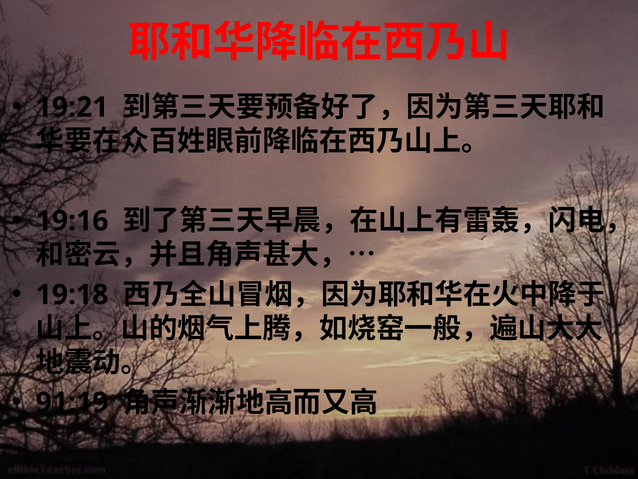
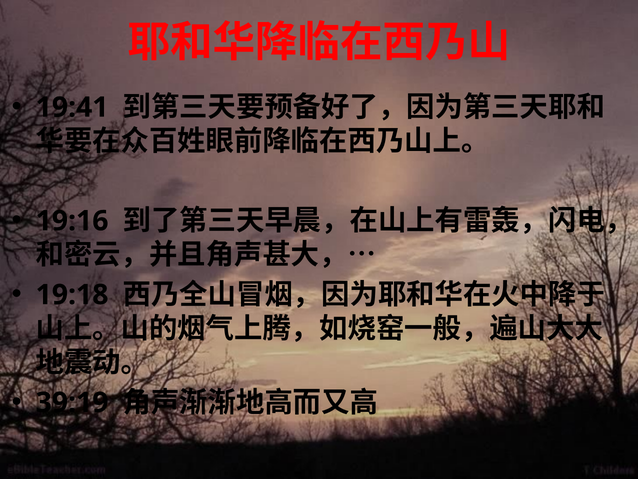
19:21: 19:21 -> 19:41 (72, 107)
91:19: 91:19 -> 39:19 (72, 402)
